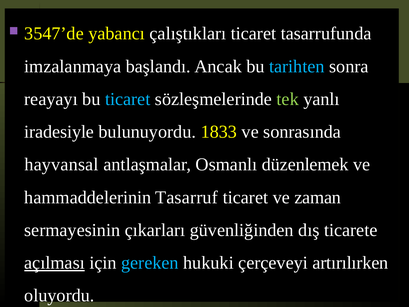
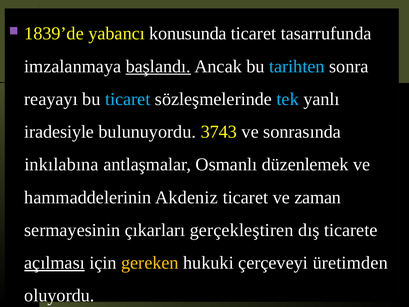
3547’de: 3547’de -> 1839’de (54, 34)
çalıştıkları: çalıştıkları -> konusunda (188, 34)
başlandı underline: none -> present (158, 66)
tek colour: light green -> light blue (288, 99)
1833: 1833 -> 3743 (219, 132)
hayvansal: hayvansal -> inkılabına (62, 164)
Tasarruf: Tasarruf -> Akdeniz (187, 197)
güvenliğinden: güvenliğinden -> gerçekleştiren (242, 230)
gereken colour: light blue -> yellow (150, 263)
artırılırken: artırılırken -> üretimden (350, 263)
